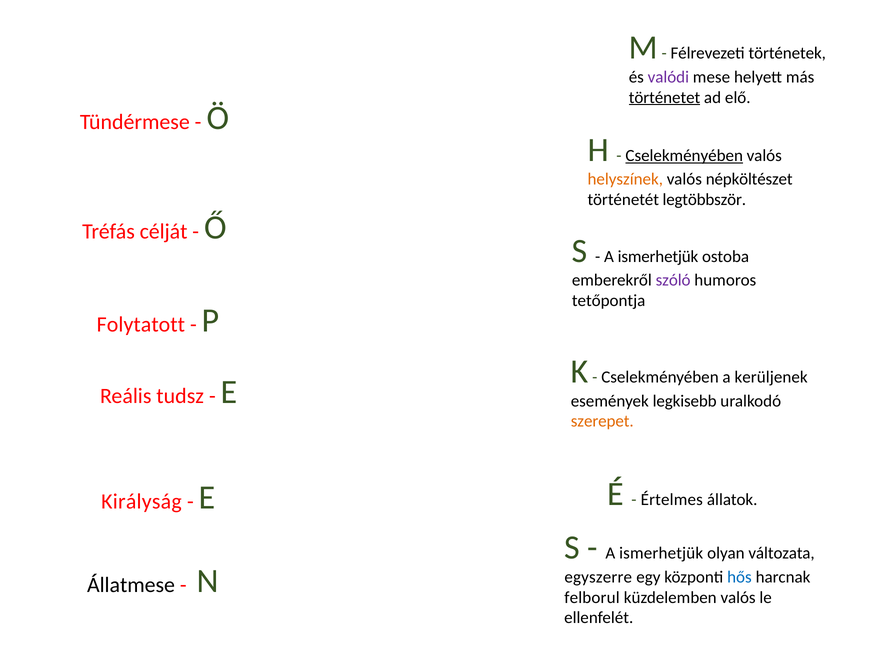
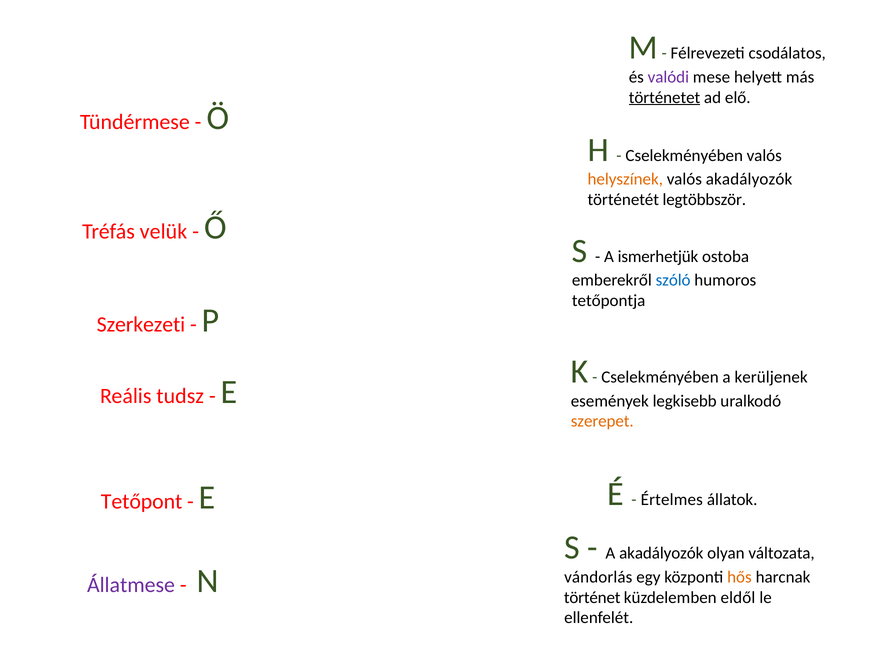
történetek: történetek -> csodálatos (787, 53)
Cselekményében underline: present -> none (684, 156)
valós népköltészet: népköltészet -> akadályozók (749, 179)
célját: célját -> velük (163, 232)
szóló colour: purple -> blue (673, 280)
Folytatott: Folytatott -> Szerkezeti (141, 325)
Királyság: Királyság -> Tetőpont (142, 502)
ismerhetjük: ismerhetjük -> akadályozók (661, 553)
egyszerre: egyszerre -> vándorlás (598, 577)
hős colour: blue -> orange (739, 577)
Állatmese colour: black -> purple (131, 585)
felborul: felborul -> történet (592, 598)
küzdelemben valós: valós -> eldől (738, 598)
